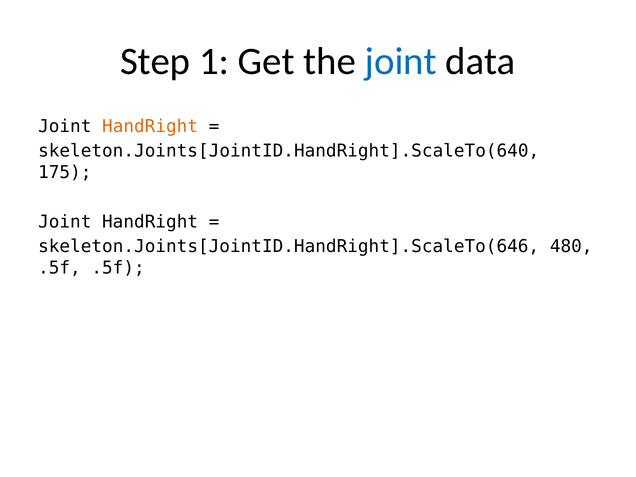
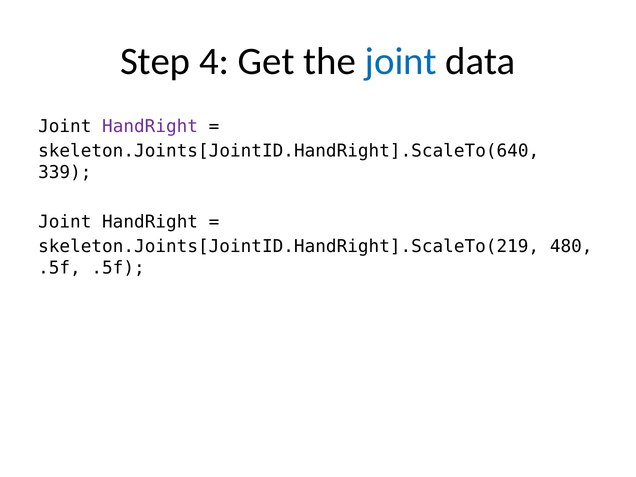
1: 1 -> 4 (214, 62)
HandRight colour: orange -> purple (150, 126)
175: 175 -> 339 (65, 172)
skeleton.Joints[JointID.HandRight].ScaleTo(646: skeleton.Joints[JointID.HandRight].ScaleTo(646 -> skeleton.Joints[JointID.HandRight].ScaleTo(219 (289, 247)
